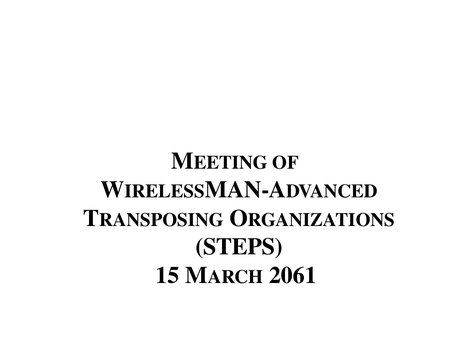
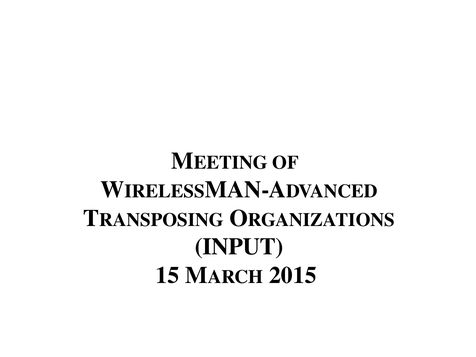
STEPS: STEPS -> INPUT (239, 247)
2061: 2061 -> 2015 (293, 275)
